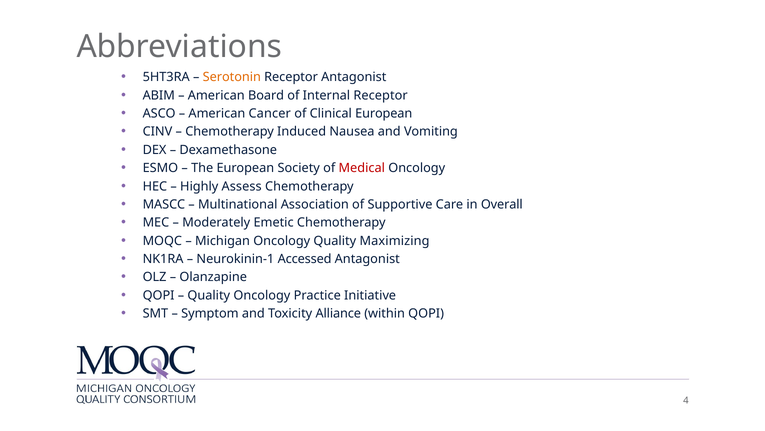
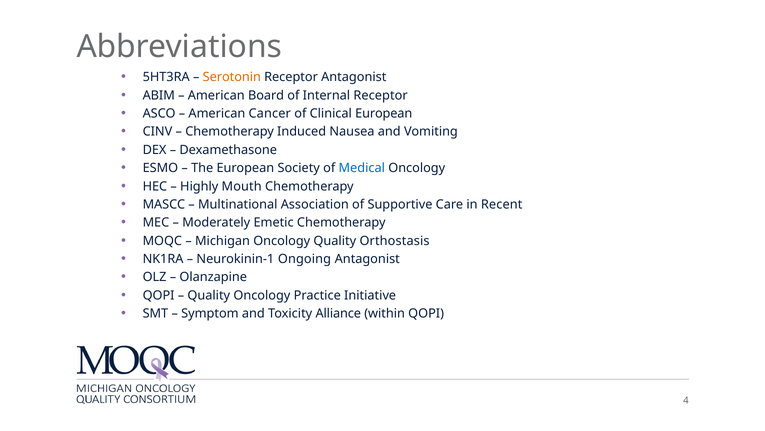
Medical colour: red -> blue (362, 168)
Assess: Assess -> Mouth (242, 186)
Overall: Overall -> Recent (502, 204)
Maximizing: Maximizing -> Orthostasis (395, 241)
Accessed: Accessed -> Ongoing (305, 259)
